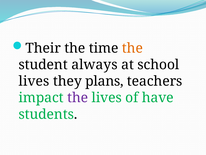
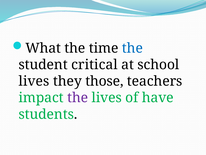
Their: Their -> What (43, 48)
the colour: orange -> blue (132, 48)
always: always -> critical (94, 64)
plans: plans -> those (104, 81)
